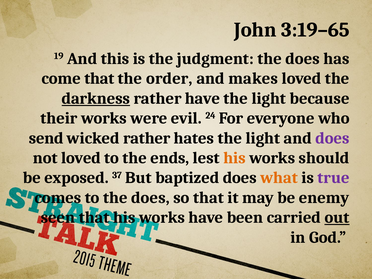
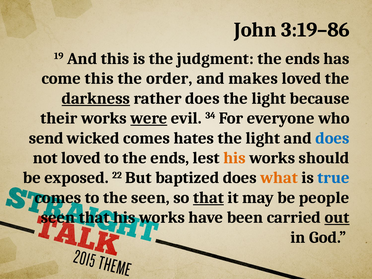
3:19–65: 3:19–65 -> 3:19–86 (315, 30)
judgment the does: does -> ends (303, 59)
come that: that -> this (99, 79)
rather have: have -> does (202, 98)
were underline: none -> present (149, 118)
24: 24 -> 34 (210, 116)
wicked rather: rather -> comes (147, 138)
does colour: purple -> blue (332, 138)
37: 37 -> 22 (117, 175)
true colour: purple -> blue (334, 178)
to the does: does -> seen (150, 198)
that underline: none -> present (208, 198)
enemy: enemy -> people (324, 198)
